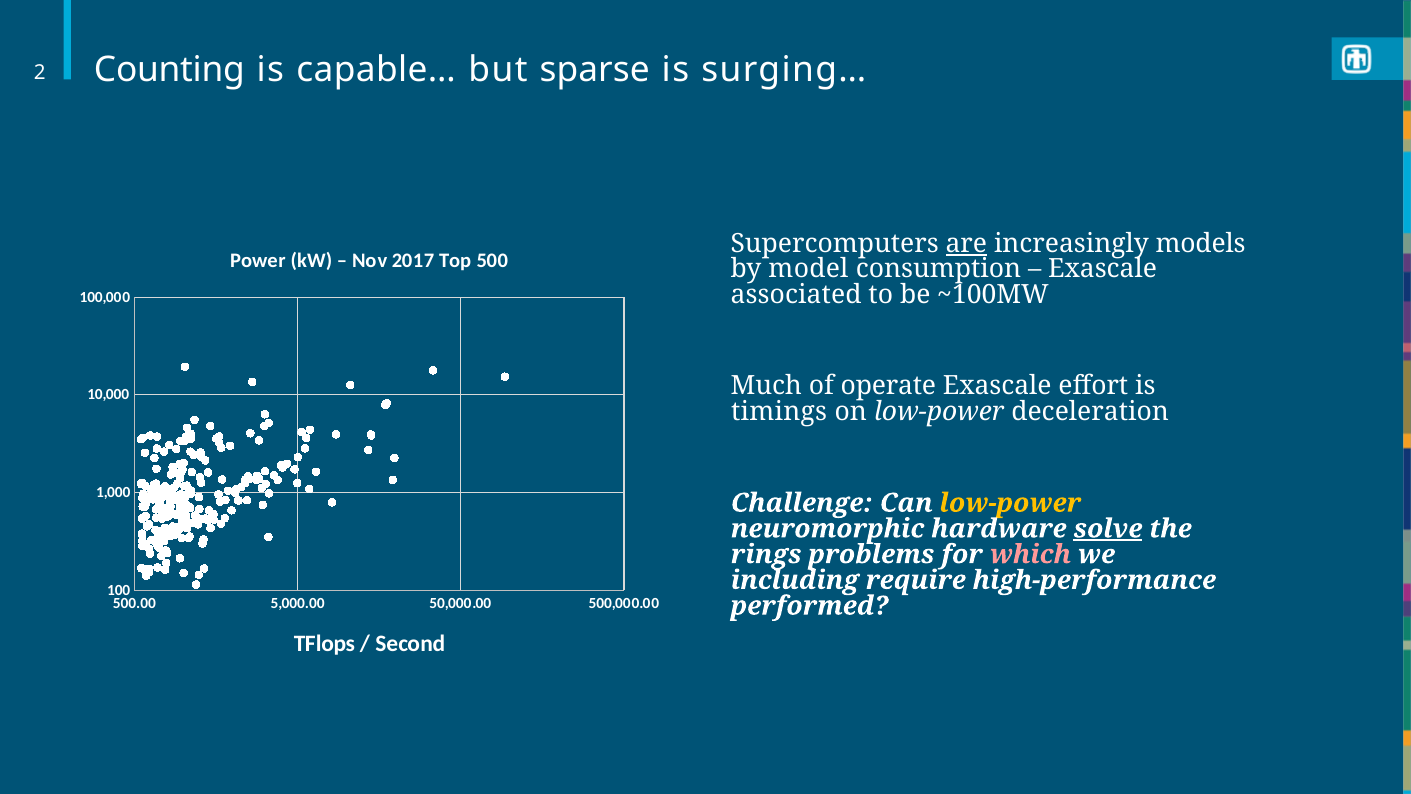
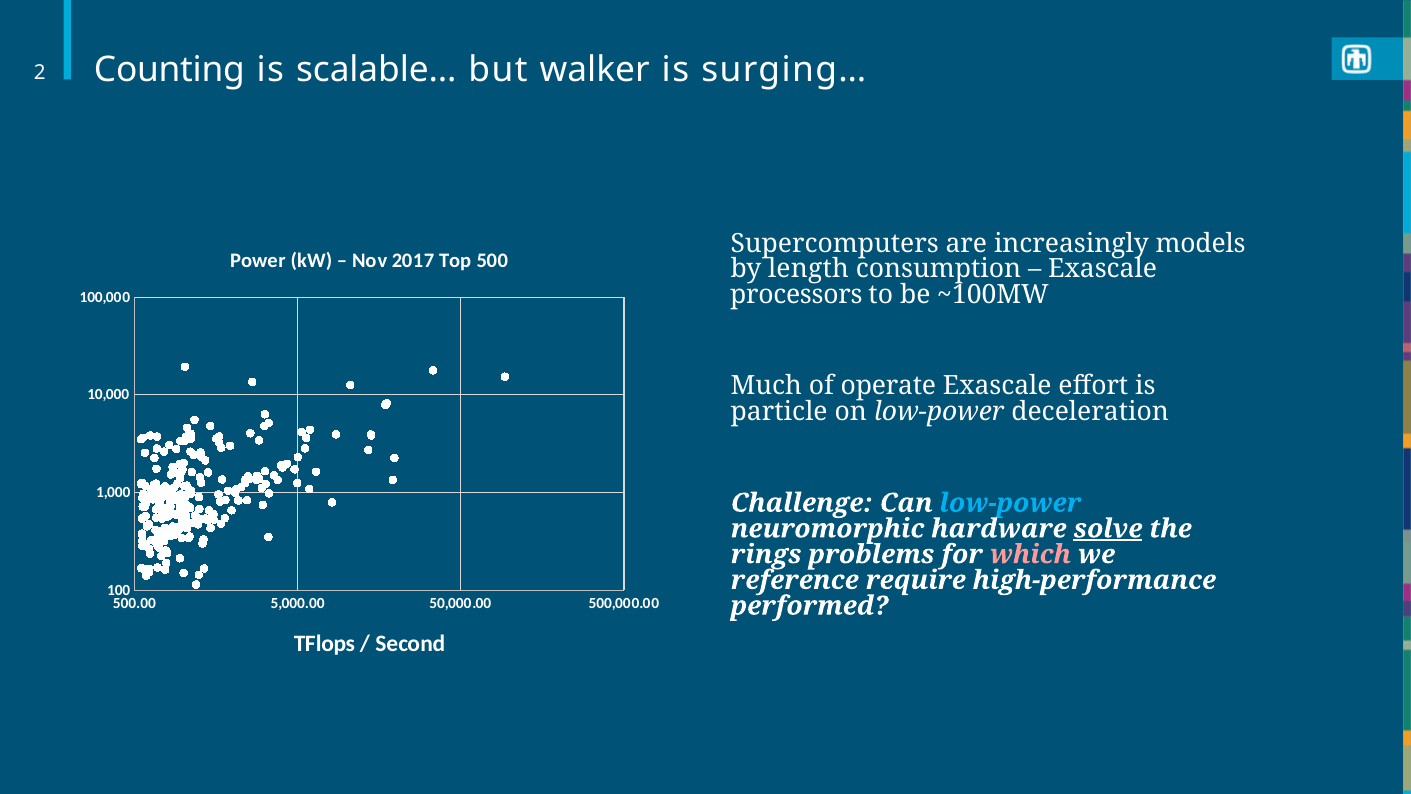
capable…: capable… -> scalable… (376, 70)
sparse: sparse -> walker (595, 70)
are underline: present -> none (966, 243)
model: model -> length (808, 269)
associated: associated -> processors (796, 295)
timings: timings -> particle (779, 412)
low-power colour: yellow -> light blue (1010, 503)
including: including -> reference (795, 580)
